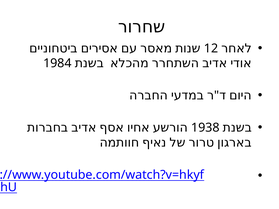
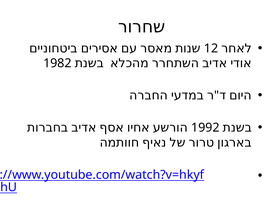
1984: 1984 -> 1982 (57, 63)
1938: 1938 -> 1992 (205, 128)
